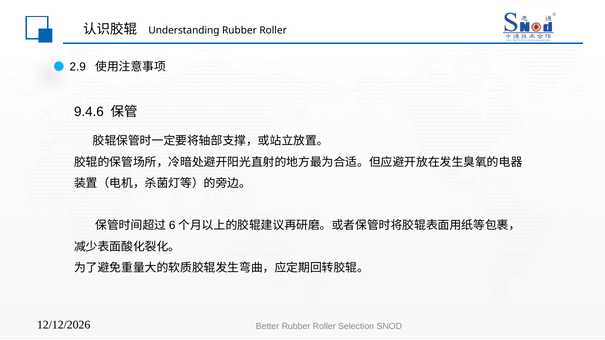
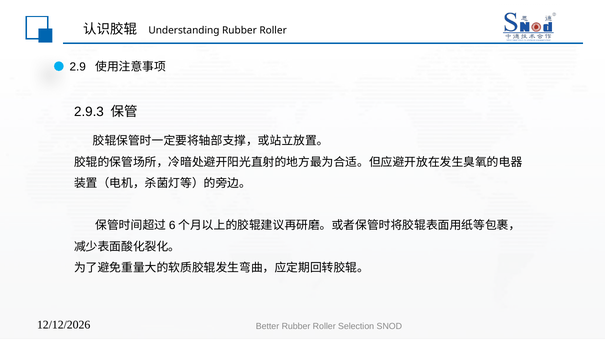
9.4.6: 9.4.6 -> 2.9.3 (89, 112)
